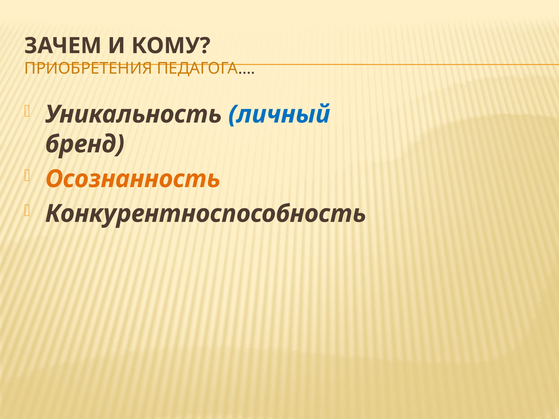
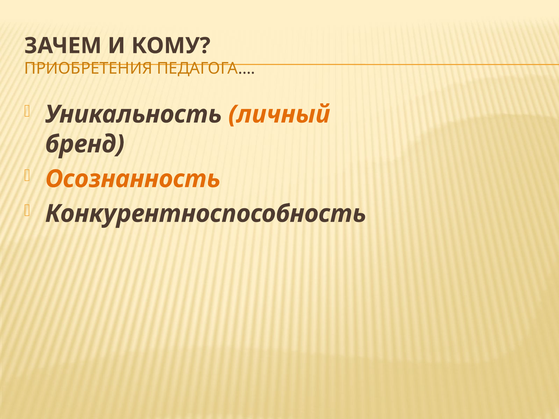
личный colour: blue -> orange (279, 114)
